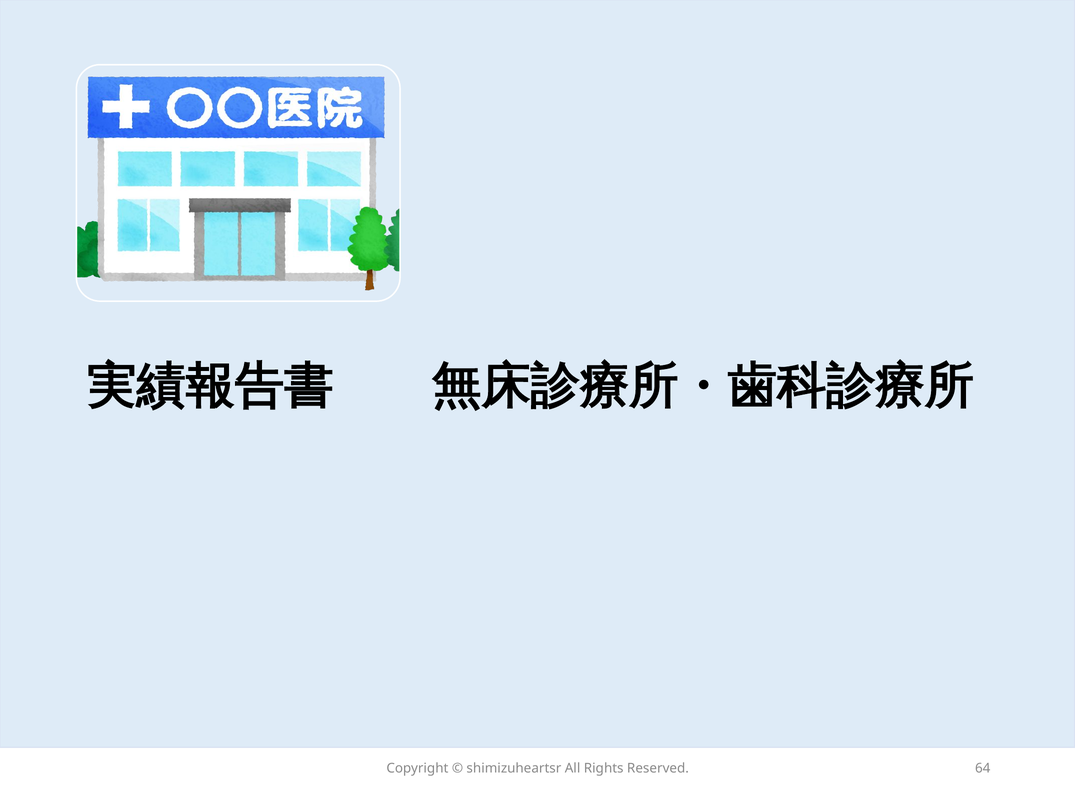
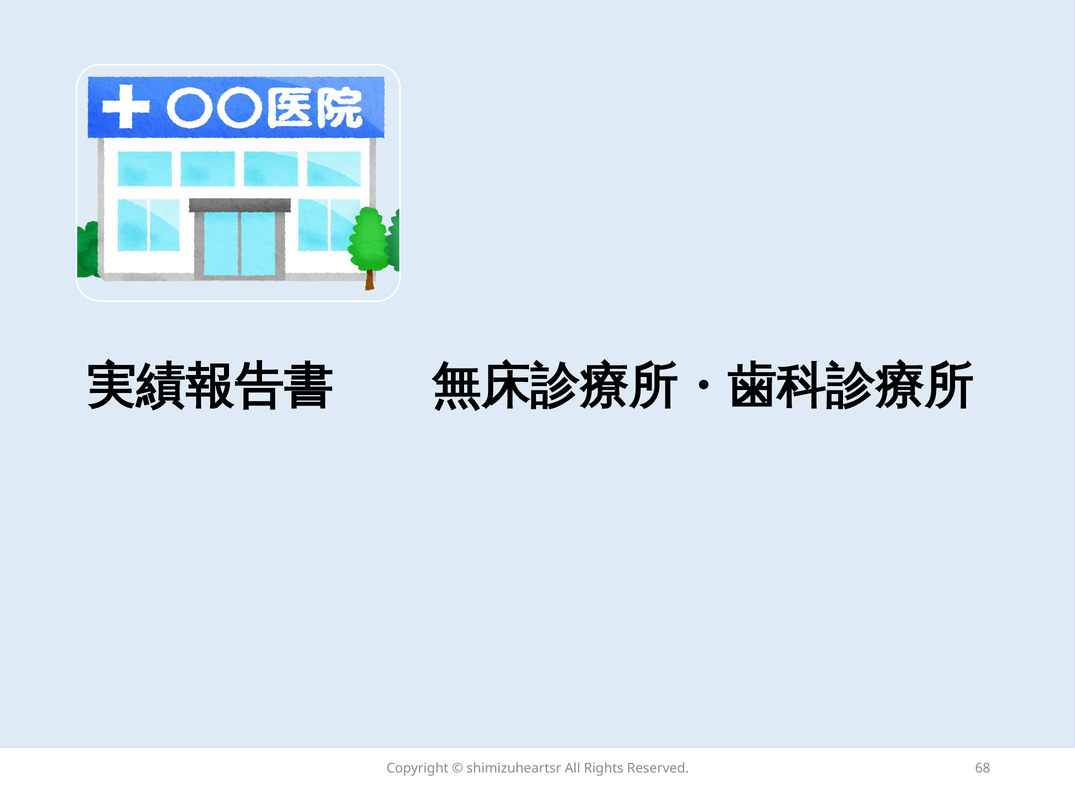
64: 64 -> 68 (983, 769)
